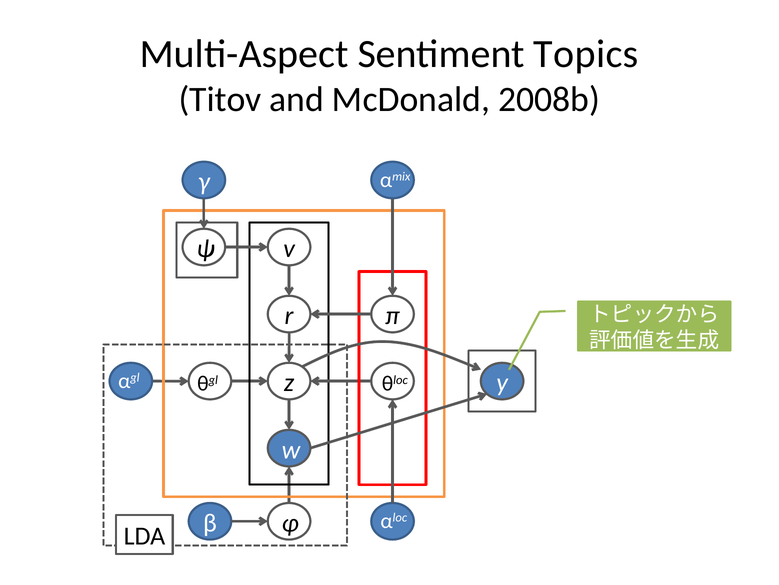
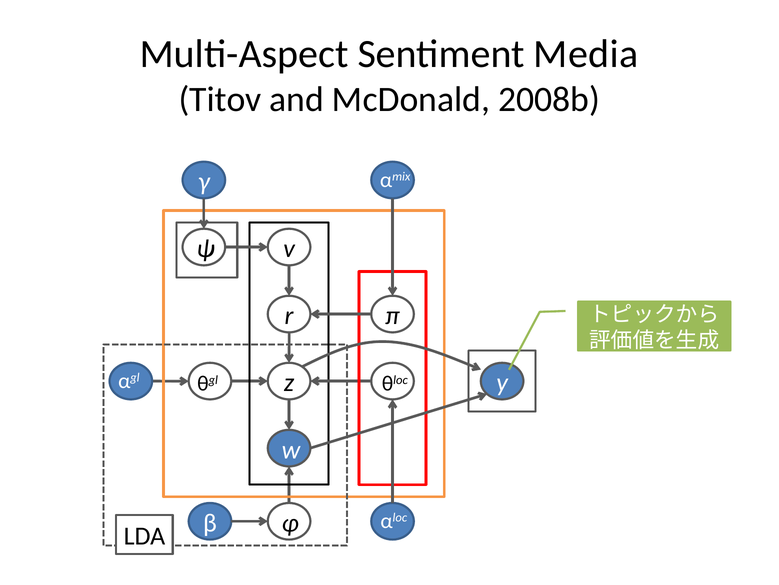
Topics: Topics -> Media (586, 54)
